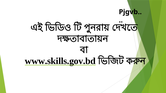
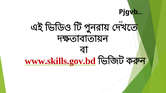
www.skills.gov.bd colour: black -> red (60, 61)
